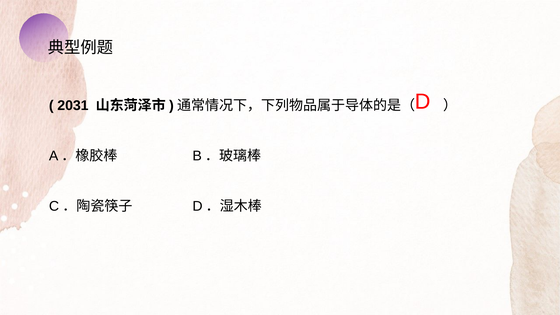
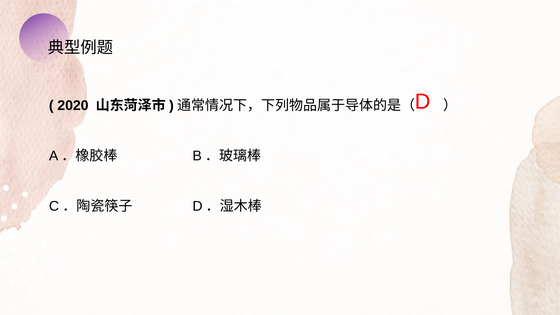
2031: 2031 -> 2020 (73, 105)
